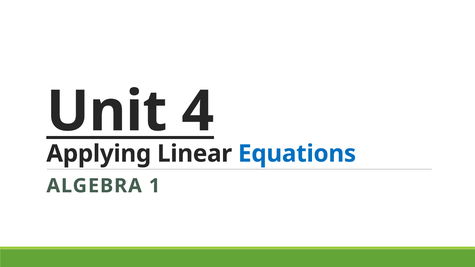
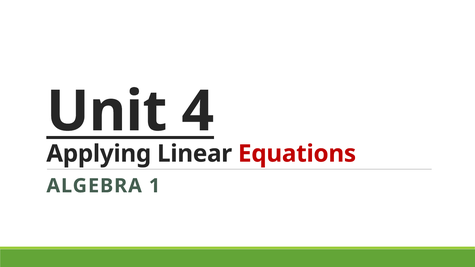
Equations colour: blue -> red (297, 154)
